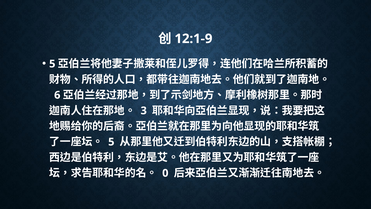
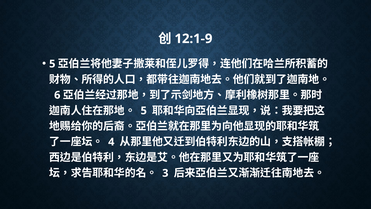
3: 3 -> 5 (144, 111)
5: 5 -> 4 (111, 142)
0: 0 -> 3 (165, 173)
